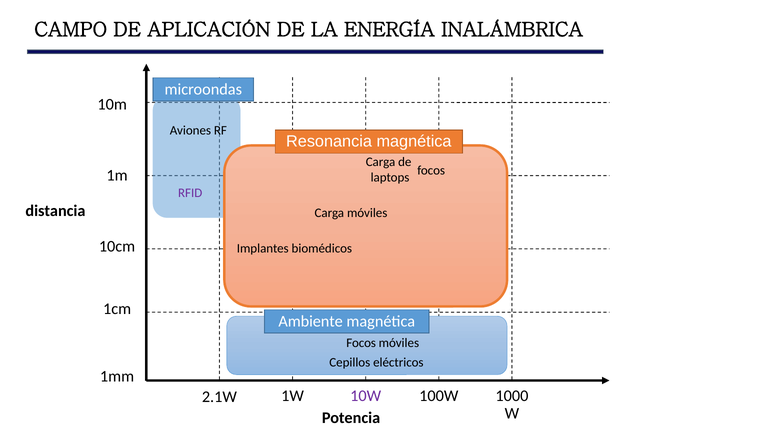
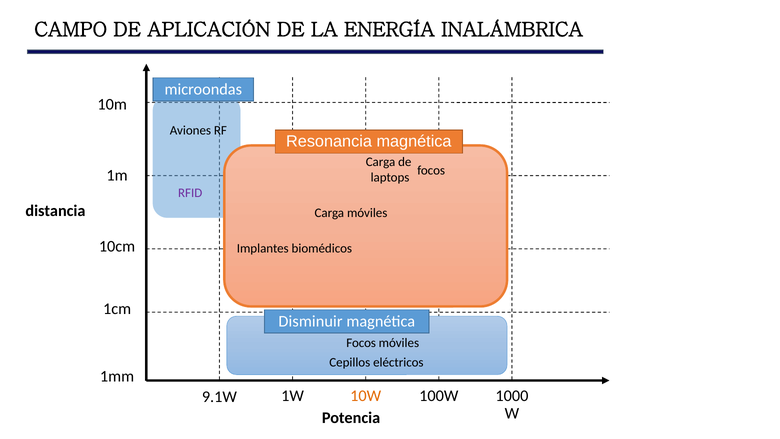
Ambiente: Ambiente -> Disminuir (311, 321)
2.1W: 2.1W -> 9.1W (219, 397)
10W colour: purple -> orange (366, 396)
